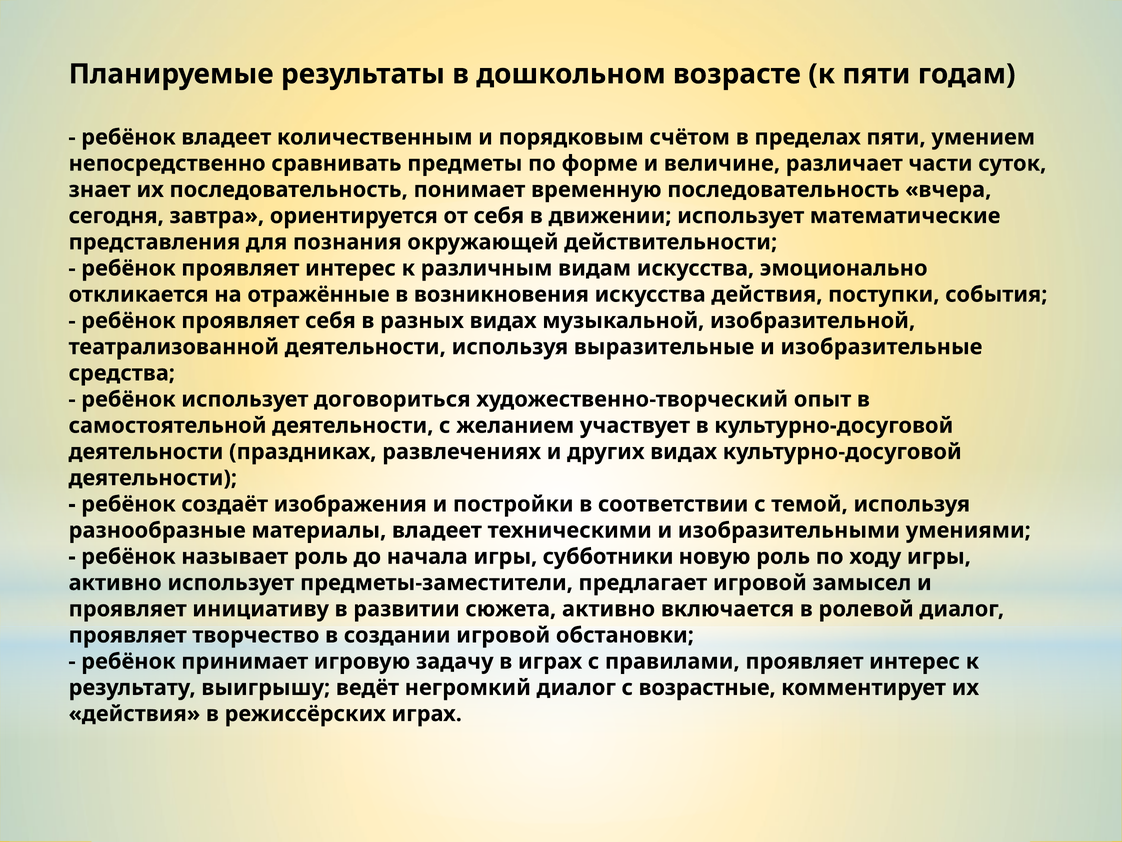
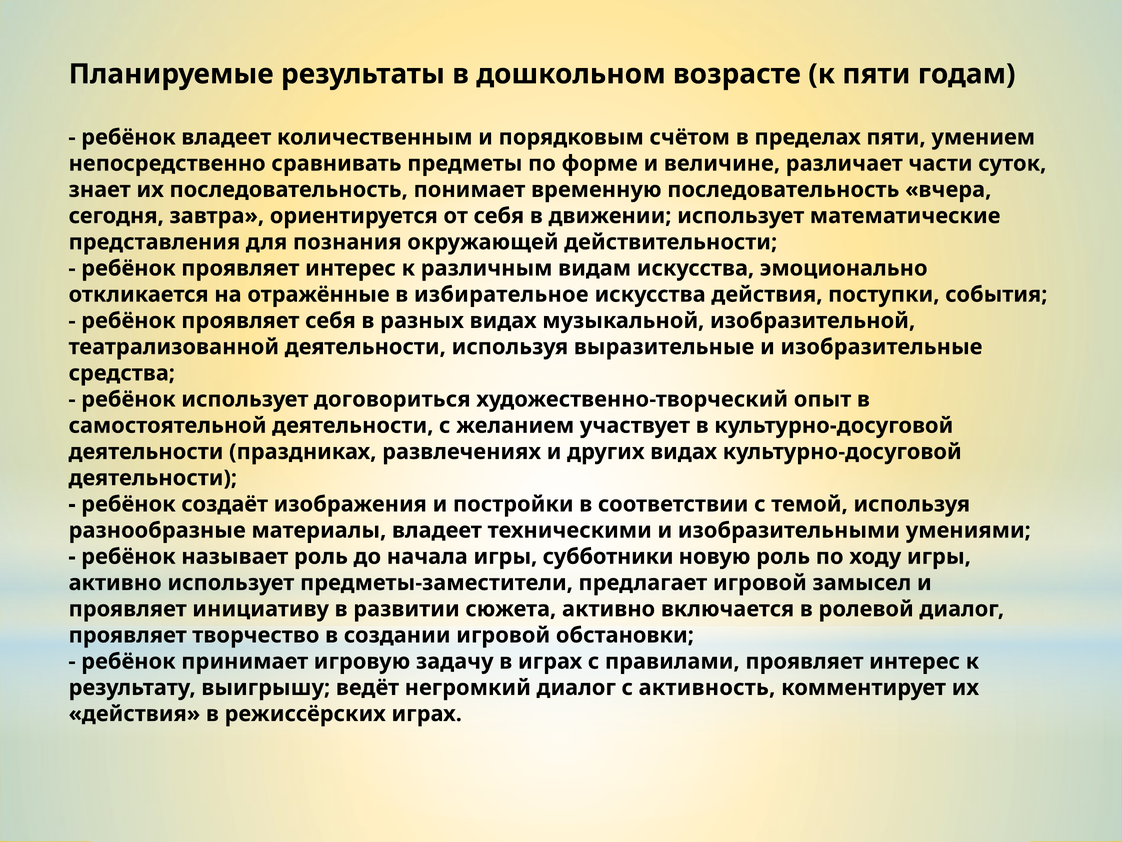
возникновения: возникновения -> избирательное (501, 294)
возрастные: возрастные -> активность (707, 687)
